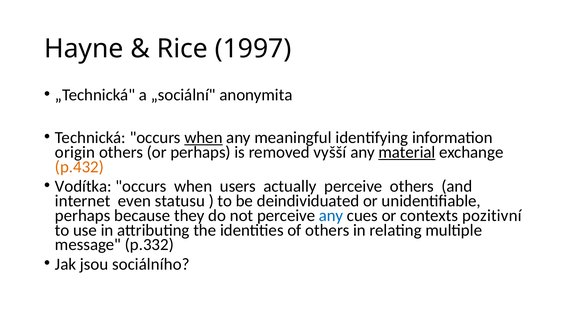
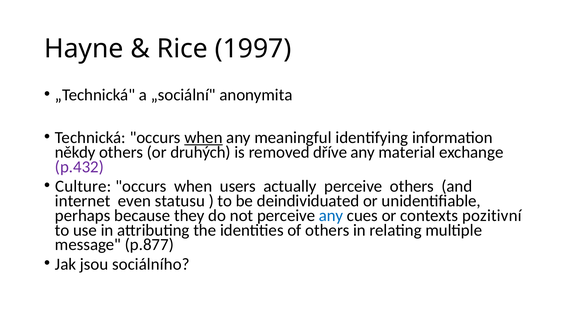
origin: origin -> někdy (75, 152)
or perhaps: perhaps -> druhých (201, 152)
vyšší: vyšší -> dříve (330, 152)
material underline: present -> none (407, 152)
p.432 colour: orange -> purple (79, 167)
Vodítka: Vodítka -> Culture (83, 186)
p.332: p.332 -> p.877 (149, 244)
